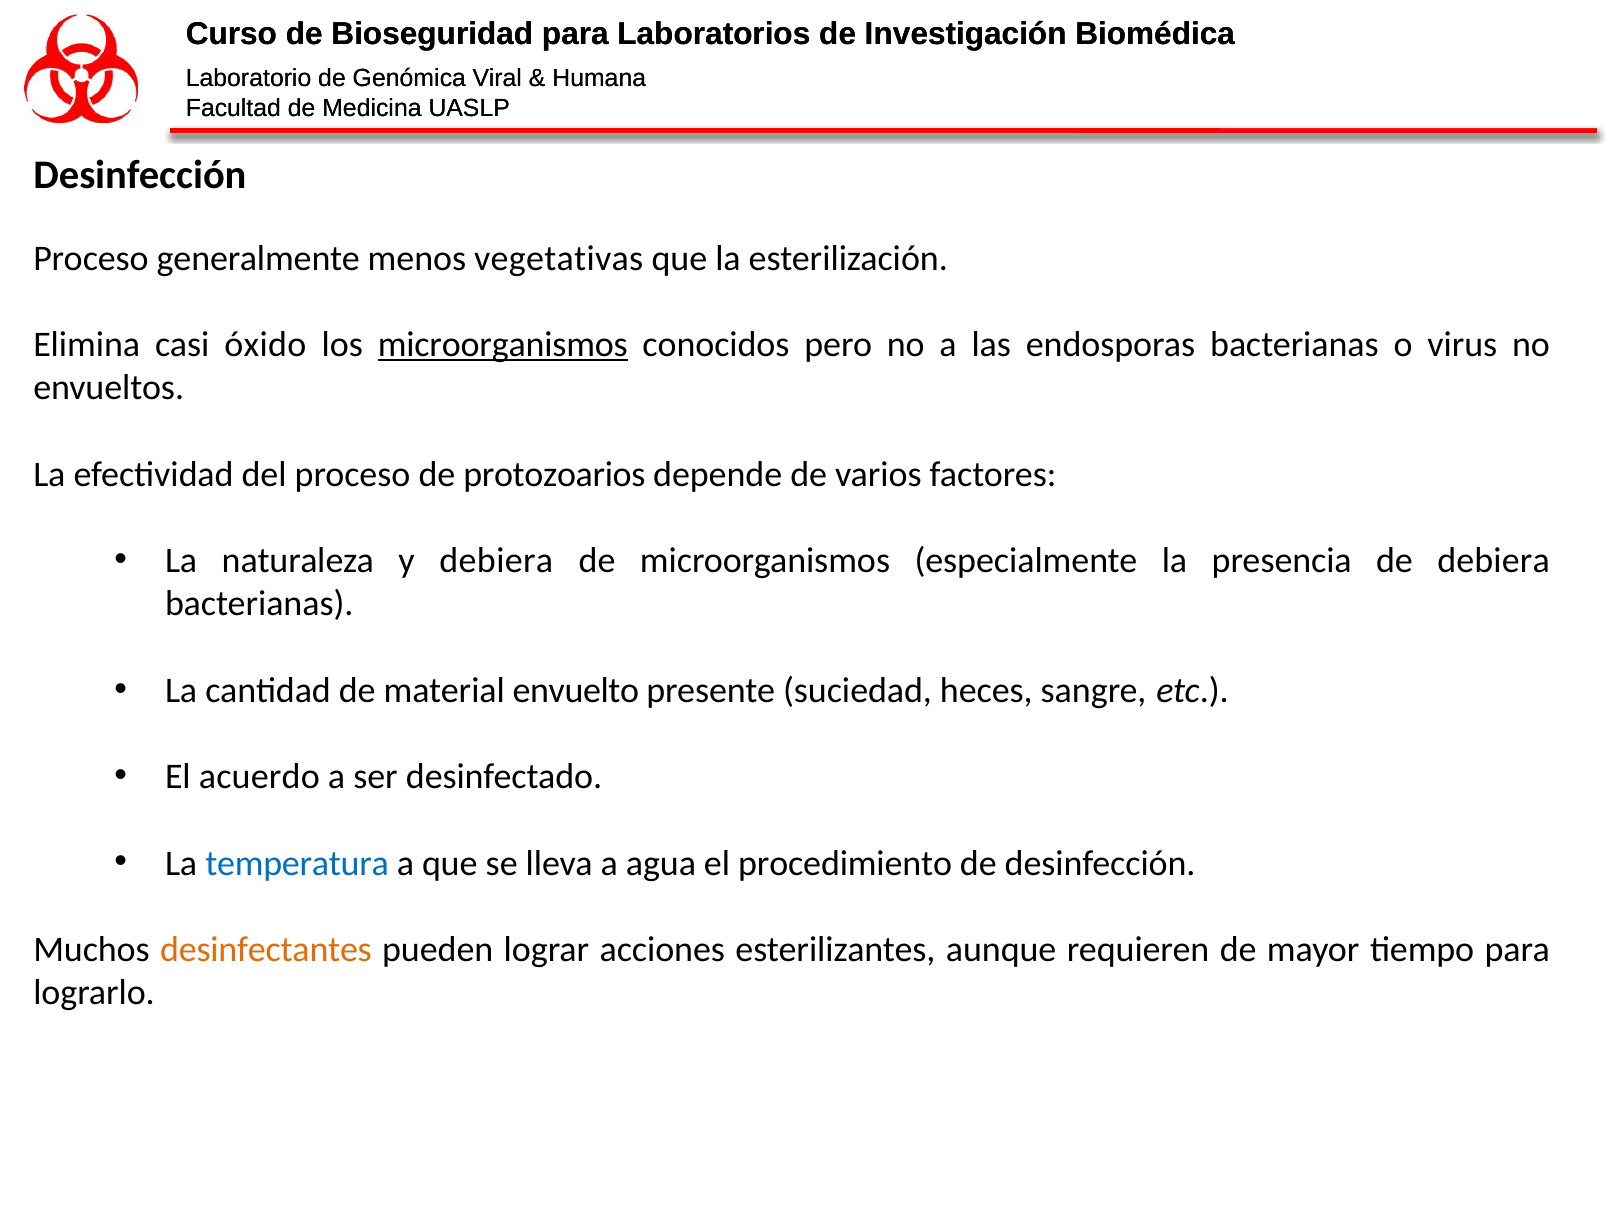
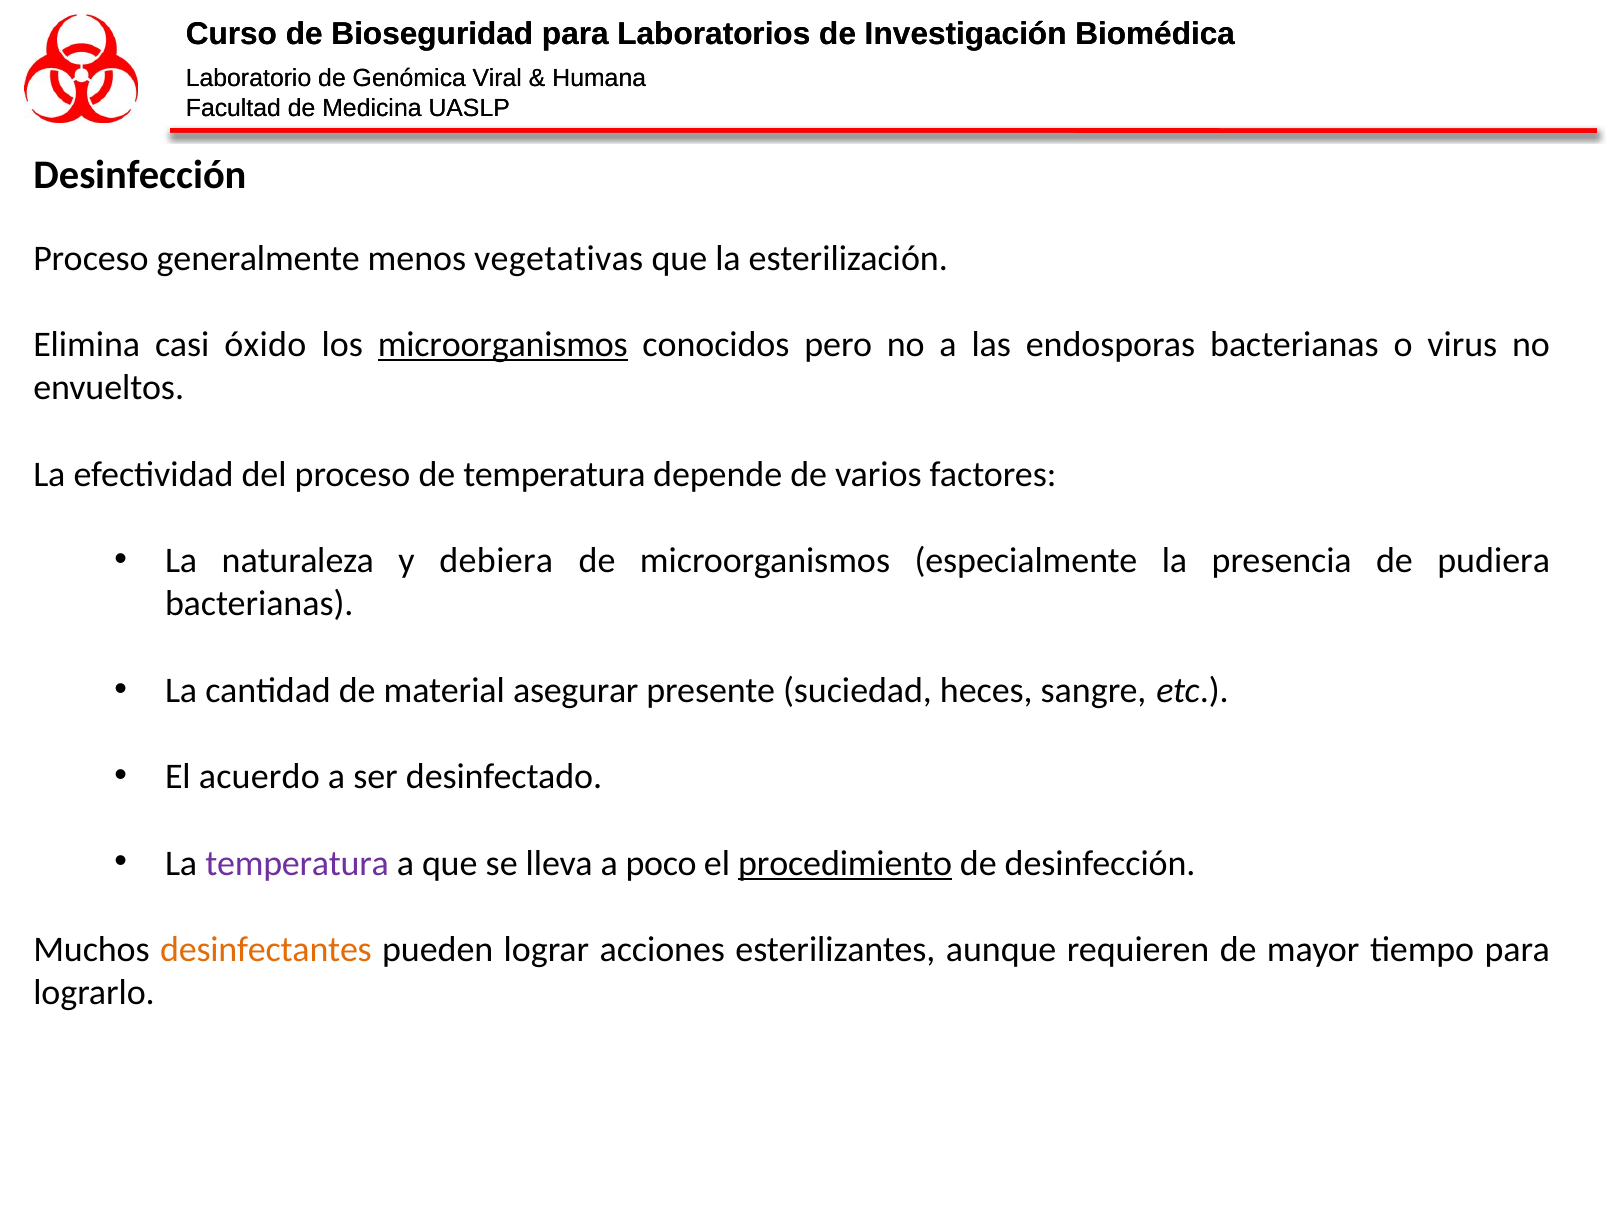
de protozoarios: protozoarios -> temperatura (554, 474)
de debiera: debiera -> pudiera (1494, 561)
envuelto: envuelto -> asegurar (576, 690)
temperatura colour: blue -> purple (297, 863)
agua: agua -> poco (661, 863)
procedimiento underline: none -> present (845, 863)
